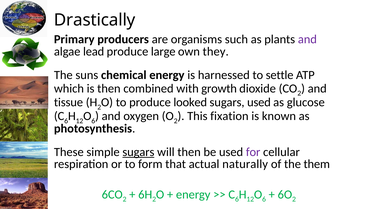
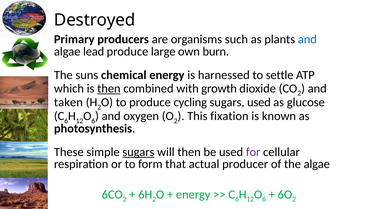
Drastically: Drastically -> Destroyed (95, 20)
and colour: purple -> blue (307, 39)
they: they -> burn (216, 52)
then underline: none -> present (109, 89)
tissue: tissue -> taken (68, 102)
looked: looked -> cycling (190, 102)
naturally: naturally -> producer (245, 164)
the them: them -> algae (317, 164)
